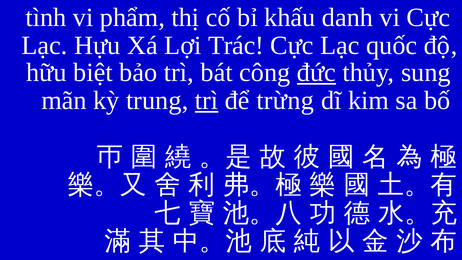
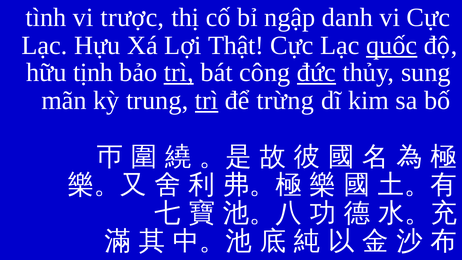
phẩm: phẩm -> trược (132, 17)
khấu: khấu -> ngập (290, 17)
Trác: Trác -> Thật (236, 46)
quốc underline: none -> present (392, 46)
biệt: biệt -> tịnh (93, 72)
trì underline: none -> present (179, 72)
